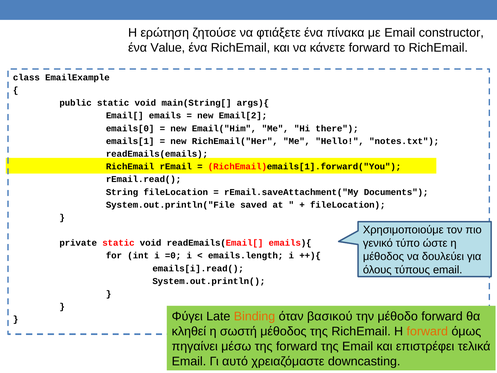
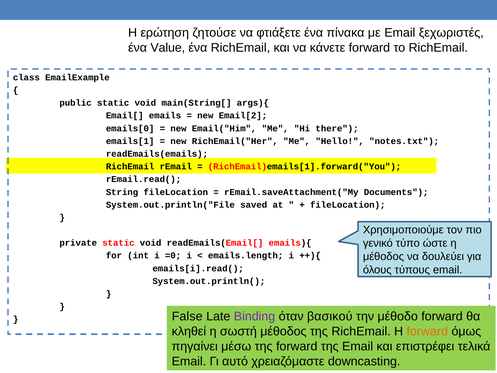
constructor: constructor -> ξεχωριστές (451, 33)
Φύγει: Φύγει -> False (187, 316)
Binding colour: orange -> purple (255, 316)
